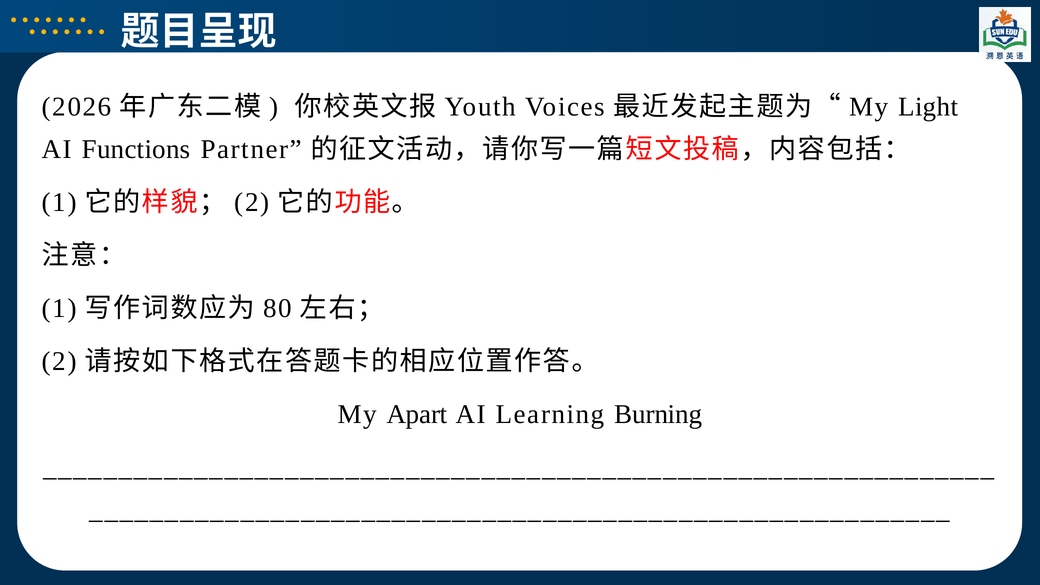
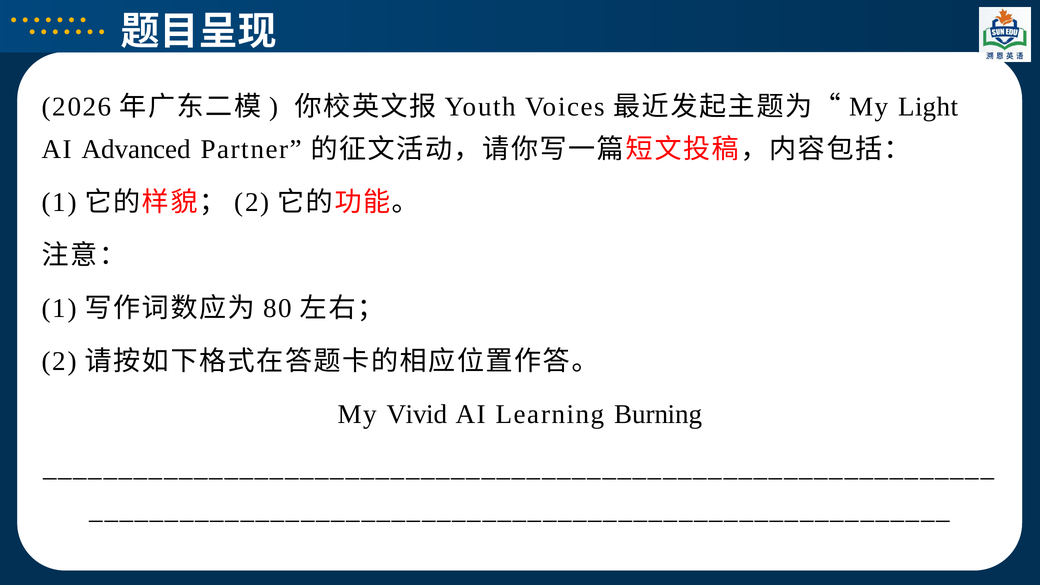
Functions: Functions -> Advanced (136, 149)
Apart: Apart -> Vivid (417, 414)
